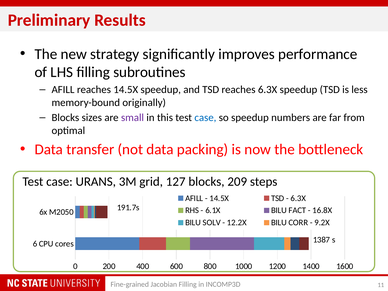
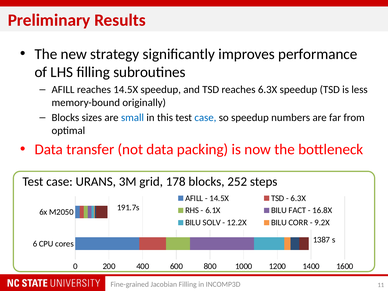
small colour: purple -> blue (132, 118)
127: 127 -> 178 (176, 182)
209: 209 -> 252 (237, 182)
